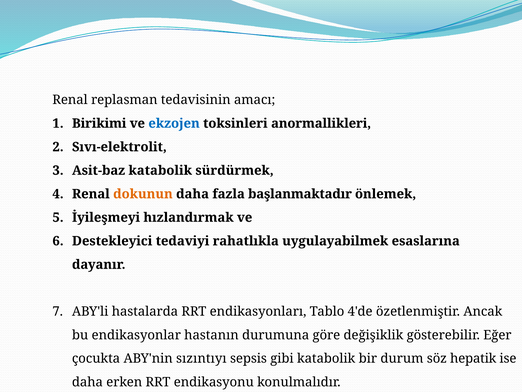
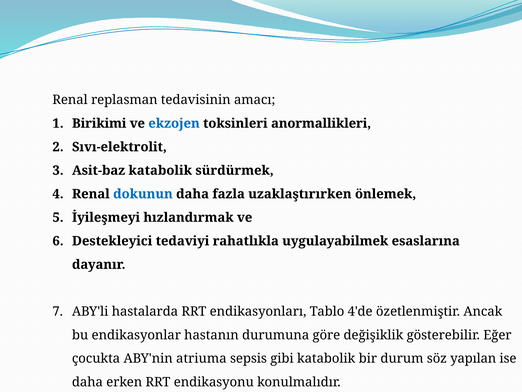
dokunun colour: orange -> blue (143, 194)
başlanmaktadır: başlanmaktadır -> uzaklaştırırken (300, 194)
sızıntıyı: sızıntıyı -> atriuma (201, 358)
hepatik: hepatik -> yapılan (473, 358)
